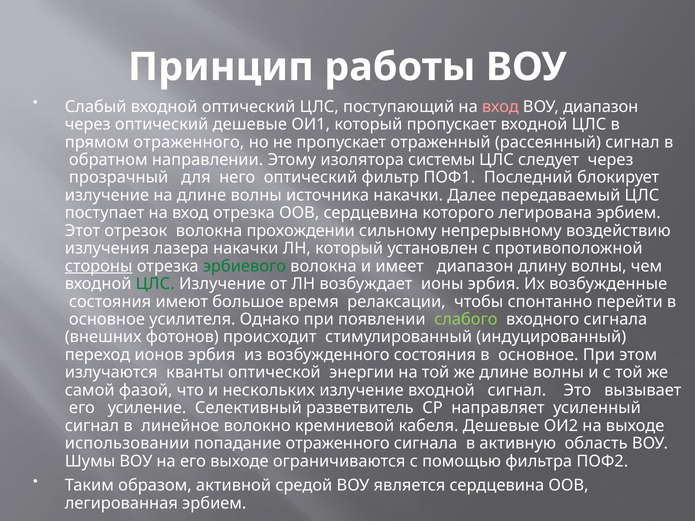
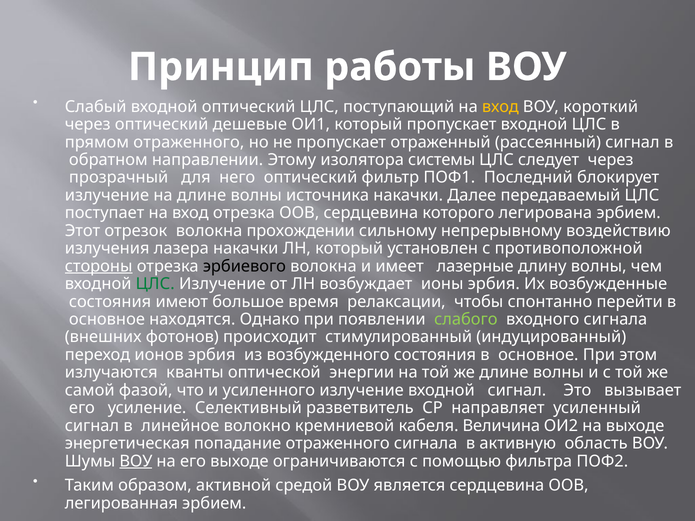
вход colour: pink -> yellow (500, 107)
ВОУ диапазон: диапазон -> короткий (601, 107)
эрбиевого colour: green -> black (244, 266)
имеет диапазон: диапазон -> лазерные (475, 266)
усилителя: усилителя -> находятся (192, 319)
нескольких: нескольких -> усиленного (269, 390)
кабеля Дешевые: Дешевые -> Величина (501, 426)
использовании: использовании -> энергетическая (127, 444)
ВОУ underline: none -> present (136, 461)
